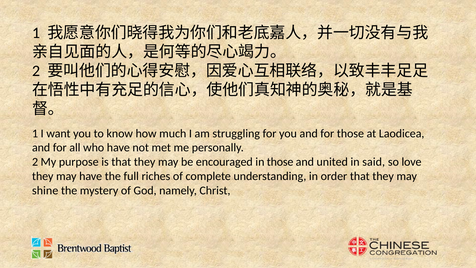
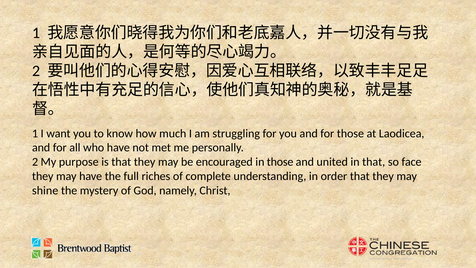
in said: said -> that (374, 162)
love: love -> face (412, 162)
